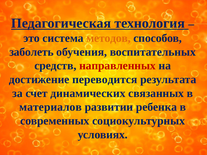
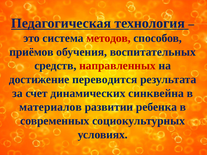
методов colour: orange -> red (108, 38)
заболеть: заболеть -> приёмов (31, 52)
связанных: связанных -> синквейна (156, 93)
